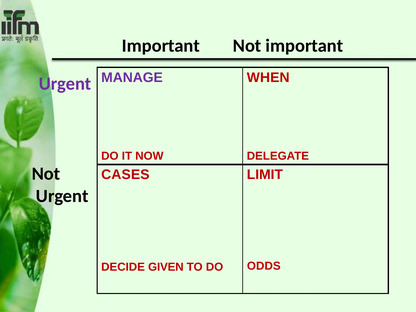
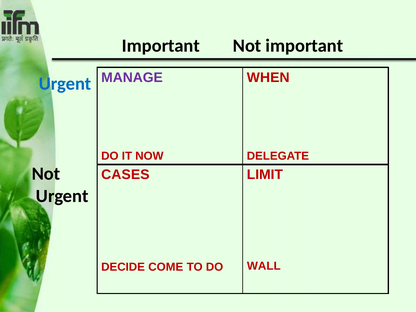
Urgent colour: purple -> blue (65, 84)
ODDS: ODDS -> WALL (264, 266)
GIVEN: GIVEN -> COME (166, 267)
